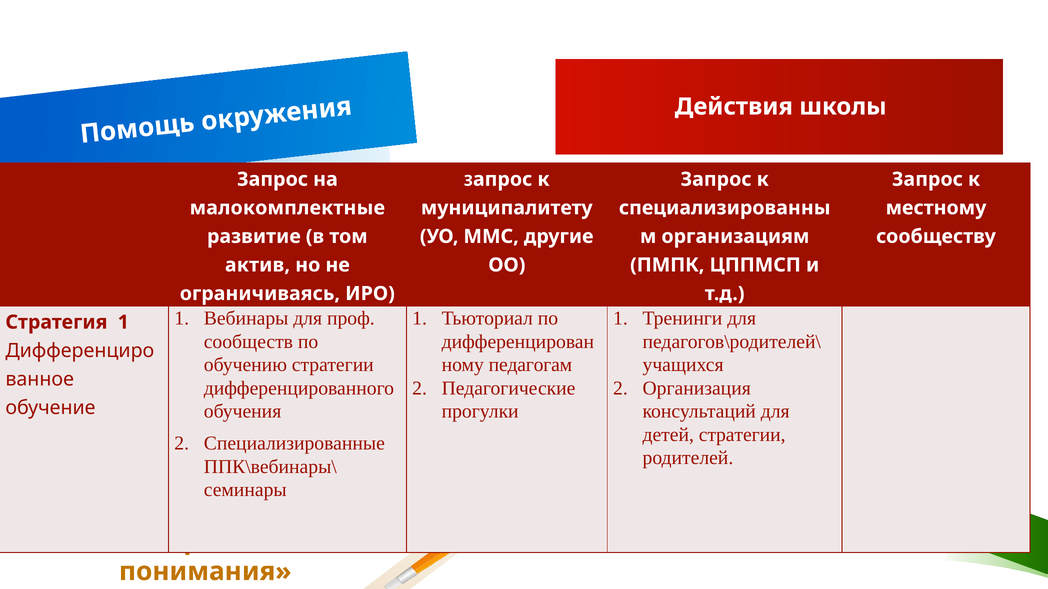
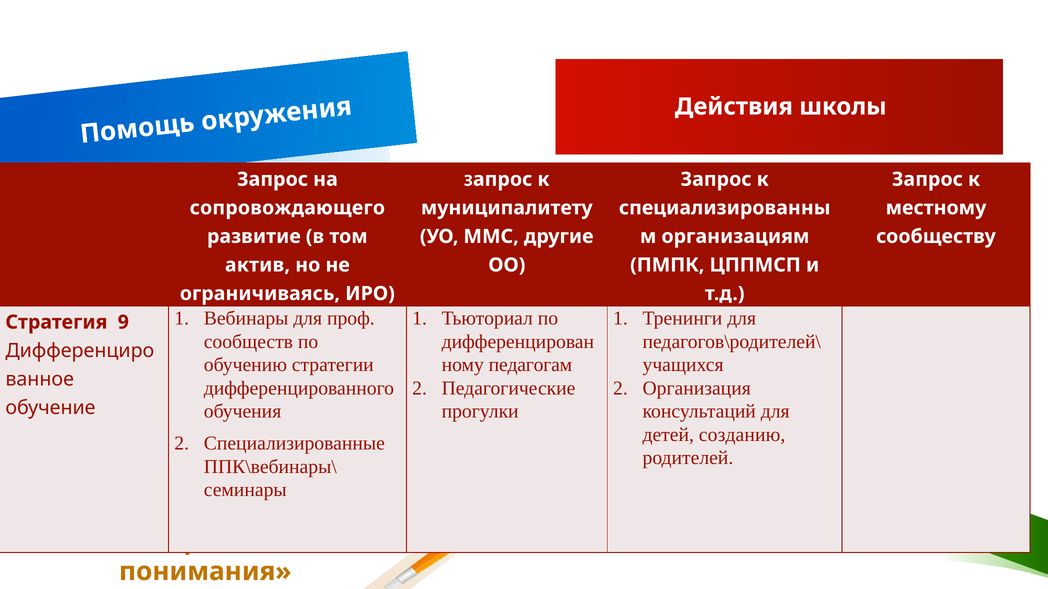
малокомплектные: малокомплектные -> сопровождающего (287, 208)
Стратегия 1: 1 -> 9 (123, 322)
детей стратегии: стратегии -> созданию (742, 435)
